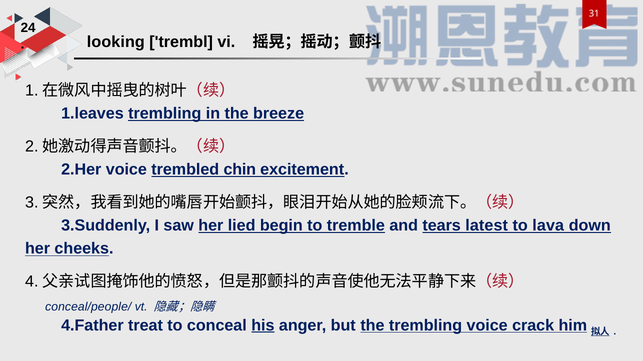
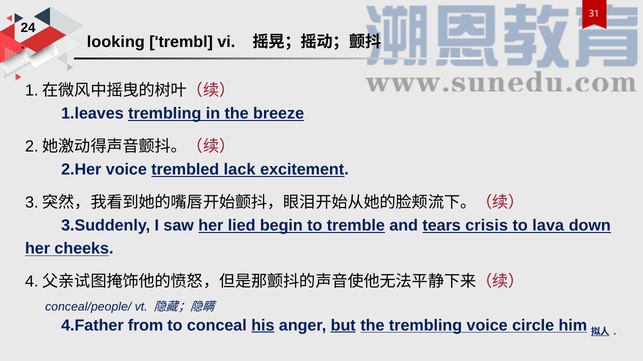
chin: chin -> lack (240, 170)
latest: latest -> crisis (487, 226)
treat: treat -> from (146, 326)
but underline: none -> present (343, 326)
crack: crack -> circle (533, 326)
